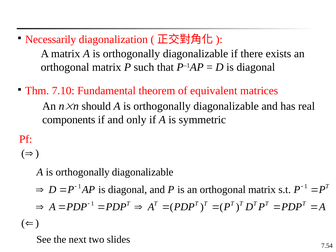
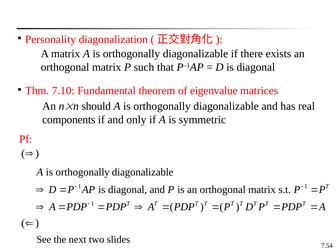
Necessarily: Necessarily -> Personality (51, 39)
equivalent: equivalent -> eigenvalue (214, 91)
